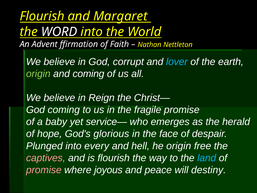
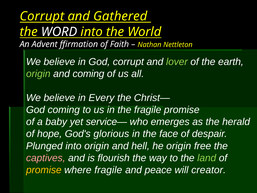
Flourish: Flourish -> Corrupt (42, 16)
Margaret: Margaret -> Gathered (120, 16)
lover colour: light blue -> light green (177, 62)
Reign: Reign -> Every (101, 98)
into every: every -> origin (97, 146)
land colour: light blue -> light green (207, 158)
promise colour: pink -> yellow (44, 170)
where joyous: joyous -> fragile (108, 170)
destiny: destiny -> creator (209, 170)
